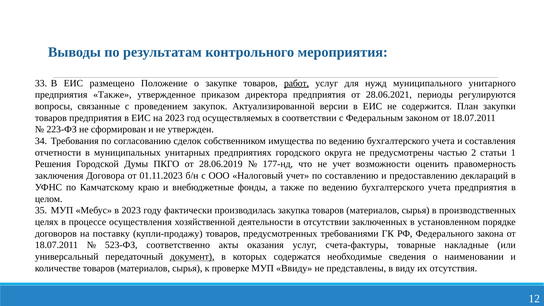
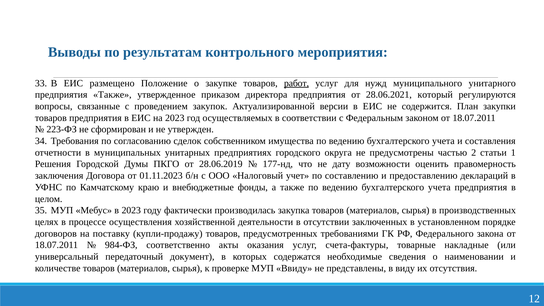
периоды: периоды -> который (435, 95)
не учет: учет -> дату (341, 164)
523-ФЗ: 523-ФЗ -> 984-ФЗ (121, 245)
документ underline: present -> none (192, 257)
